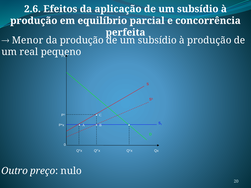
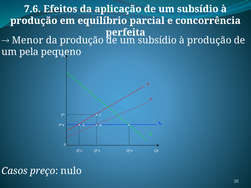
2.6: 2.6 -> 7.6 (32, 9)
real: real -> pela (29, 52)
Outro: Outro -> Casos (15, 171)
